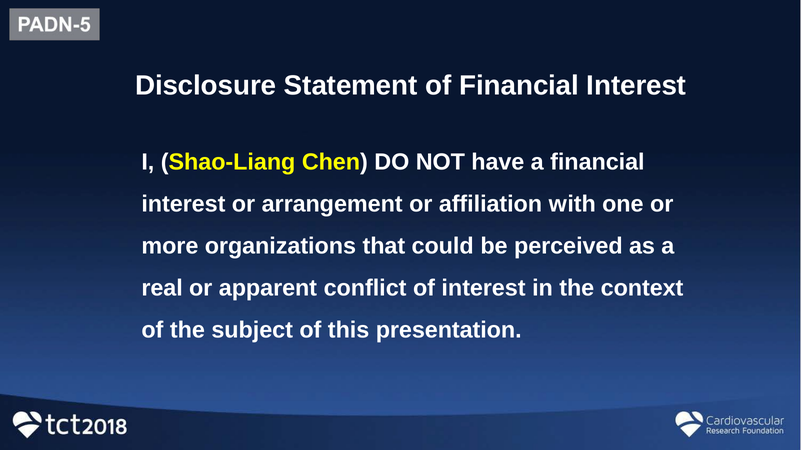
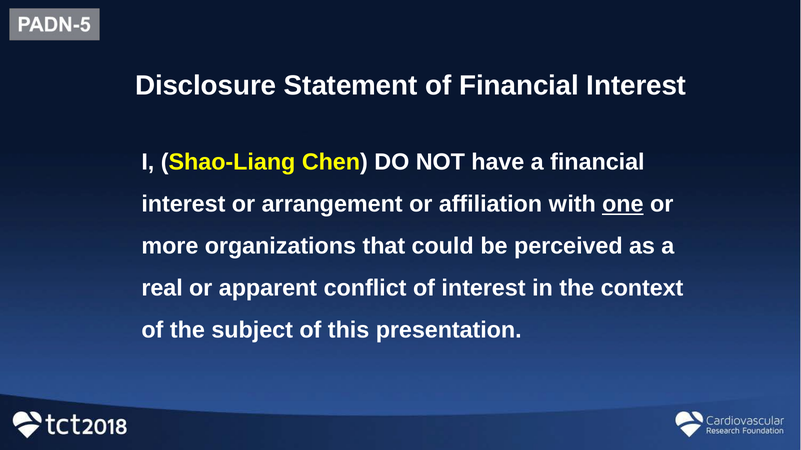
one underline: none -> present (623, 204)
